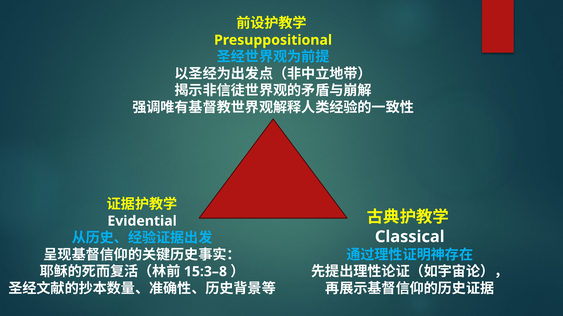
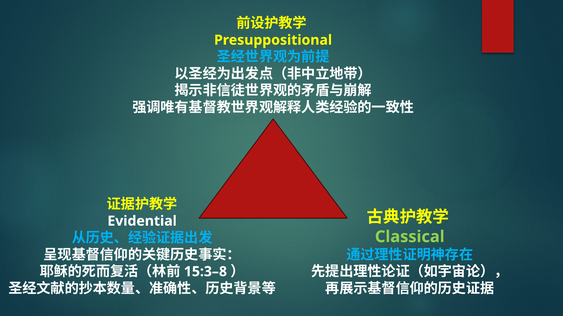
Classical colour: white -> light green (410, 237)
